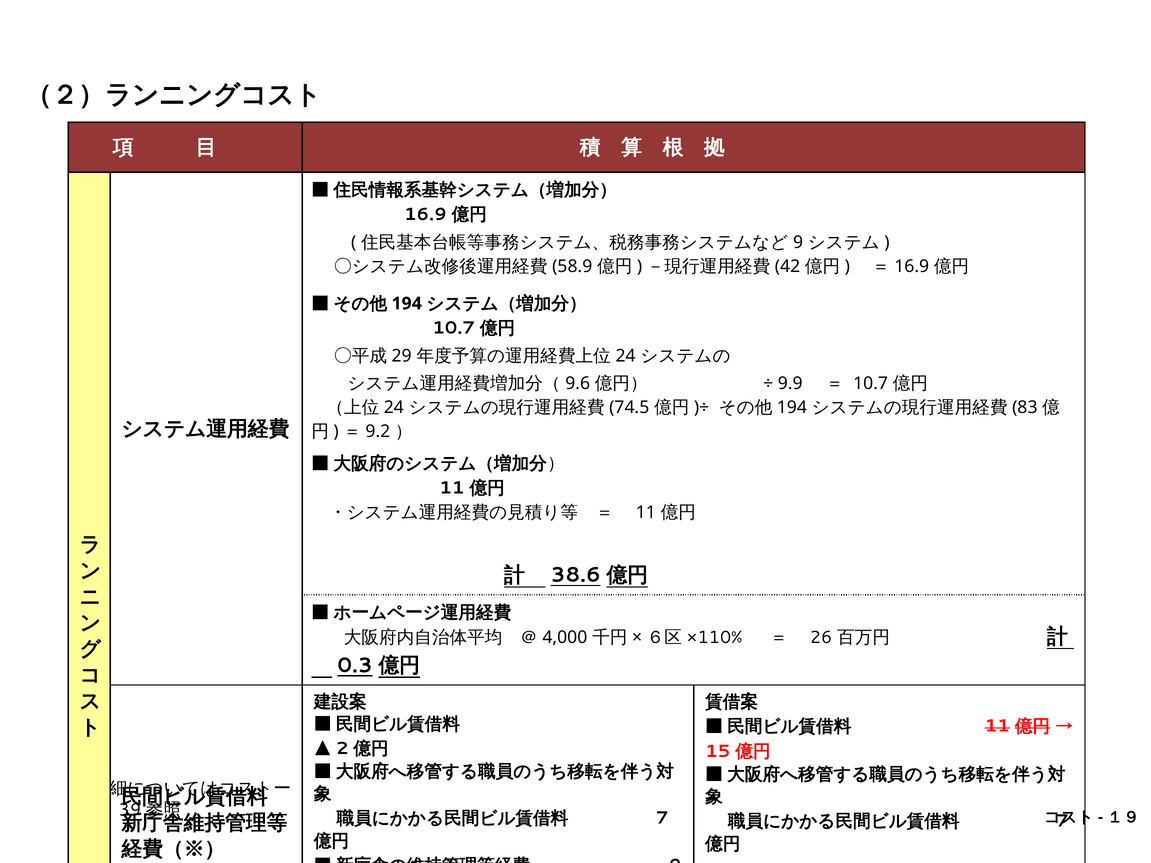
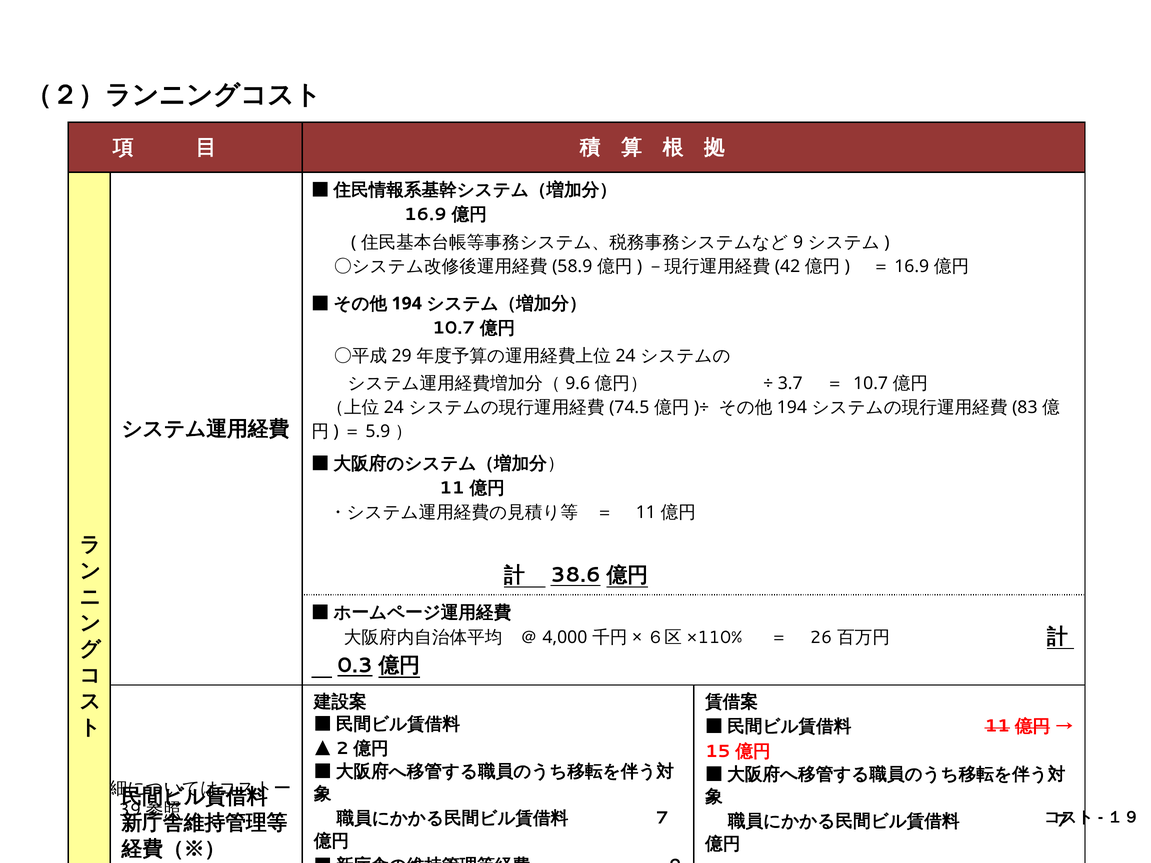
9.9: 9.9 -> 3.7 (790, 384)
9.2: 9.2 -> 5.9 (378, 432)
